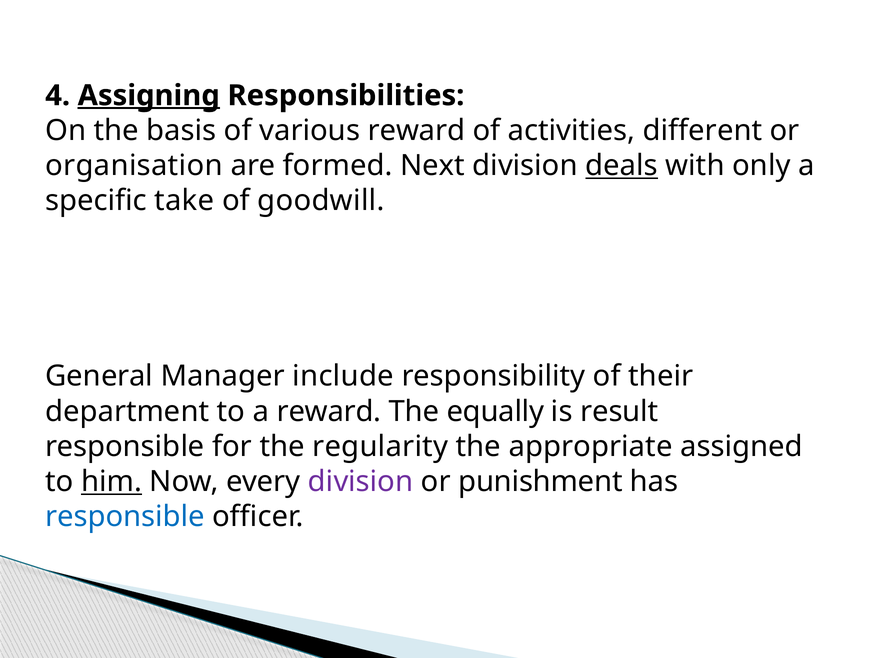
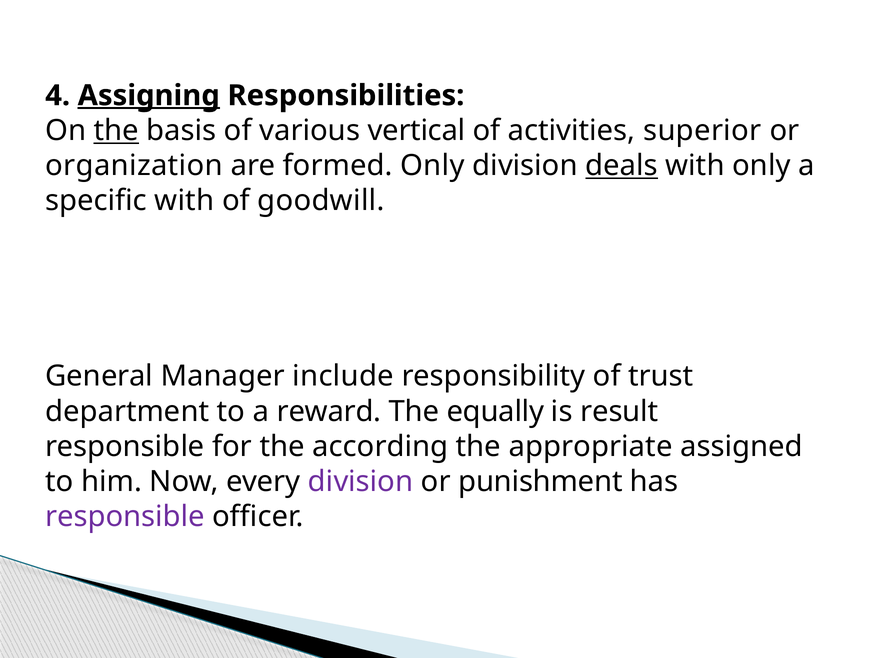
the underline: none -> present (116, 131)
various reward: reward -> vertical (416, 131)
different: different -> superior (702, 131)
organisation: organisation -> organization (134, 166)
formed Next: Next -> Only (432, 166)
specific take: take -> with (184, 201)
their: their -> trust (661, 377)
regularity: regularity -> according (380, 447)
him underline: present -> none (111, 482)
responsible colour: blue -> purple (125, 517)
